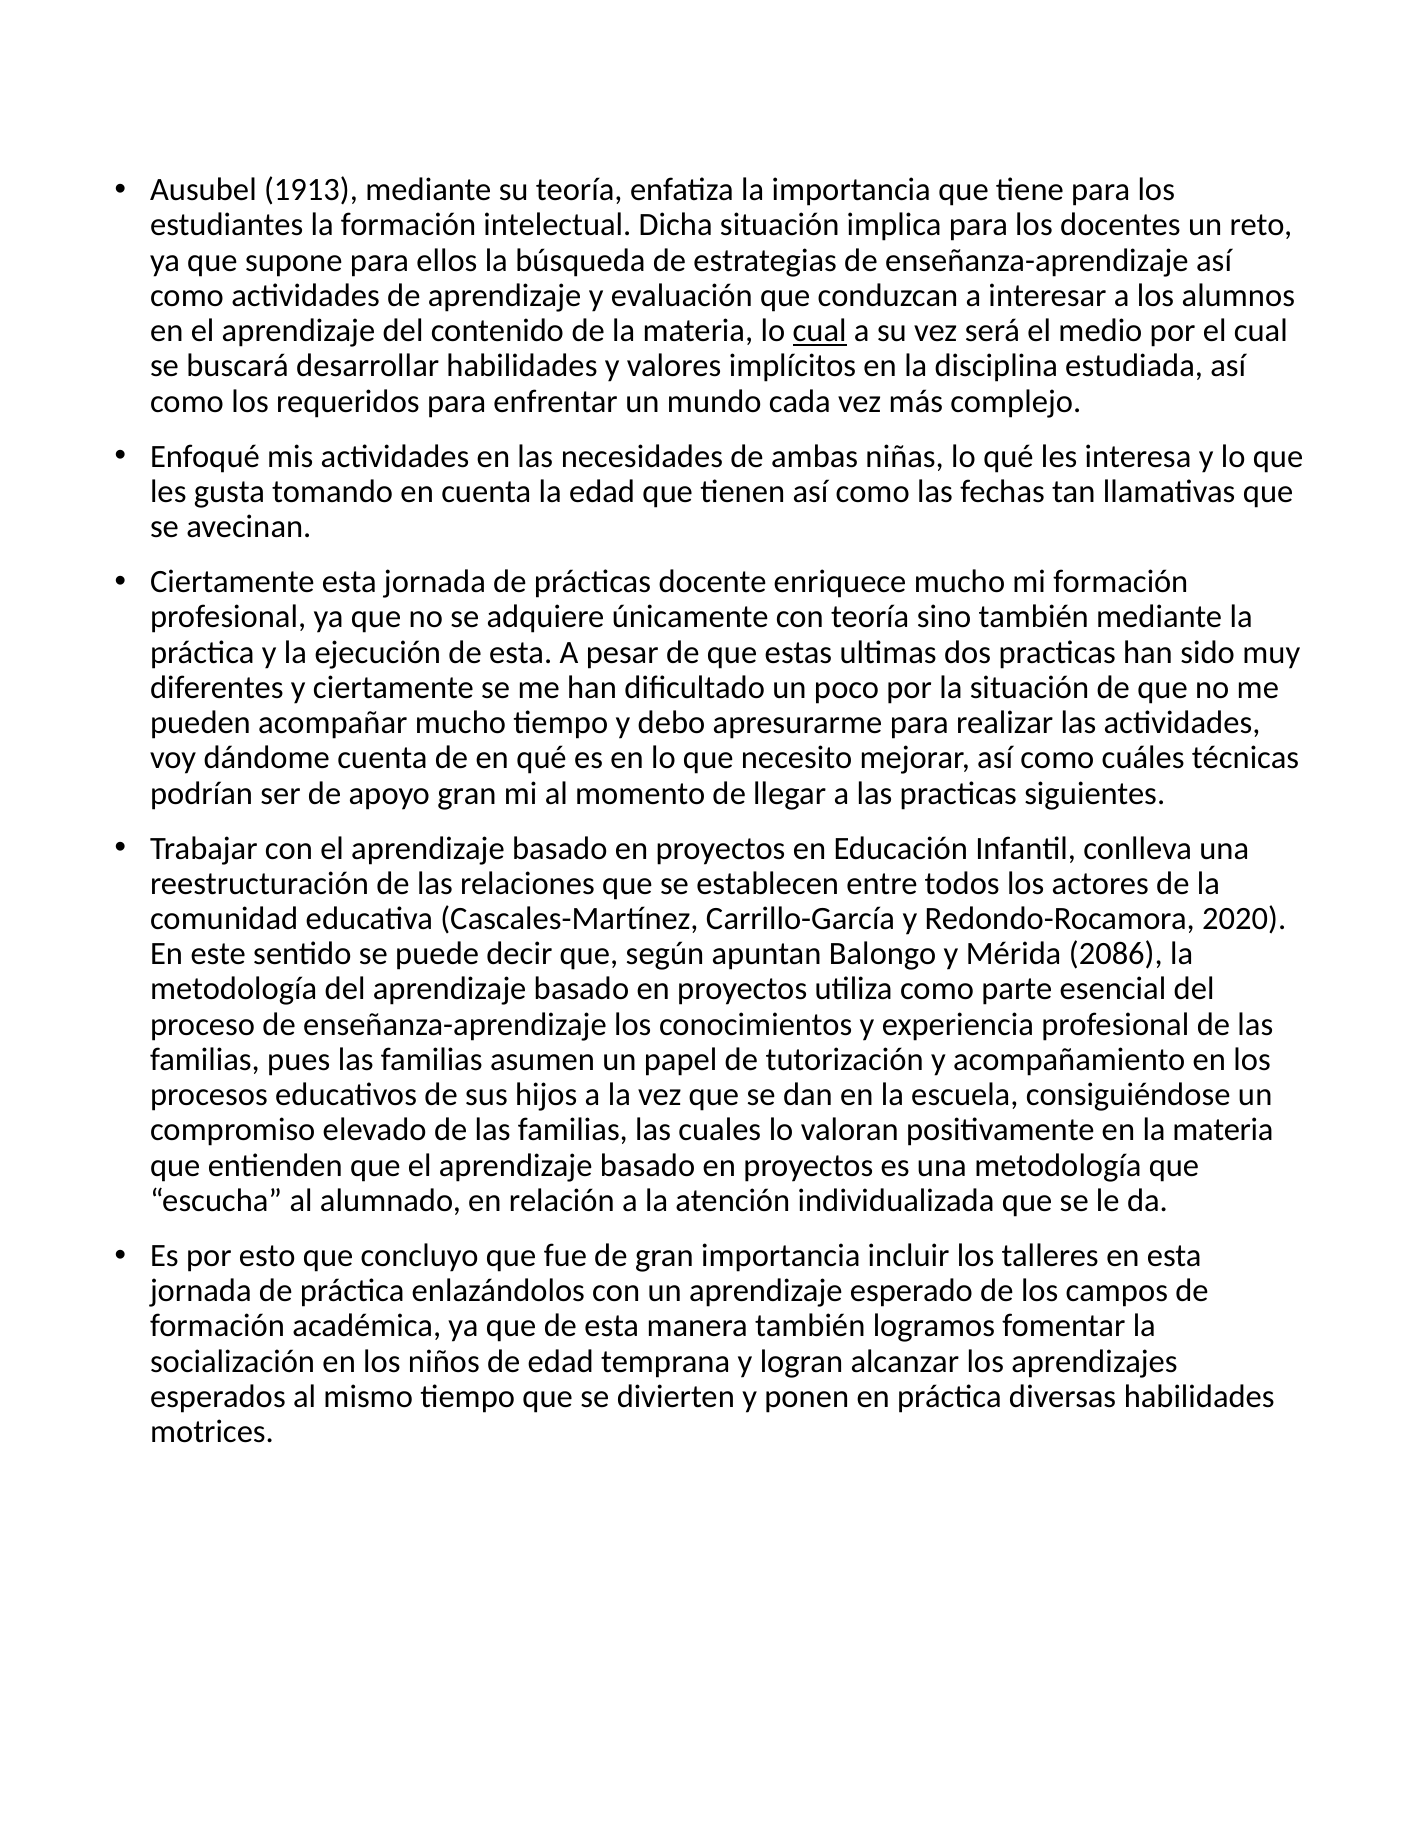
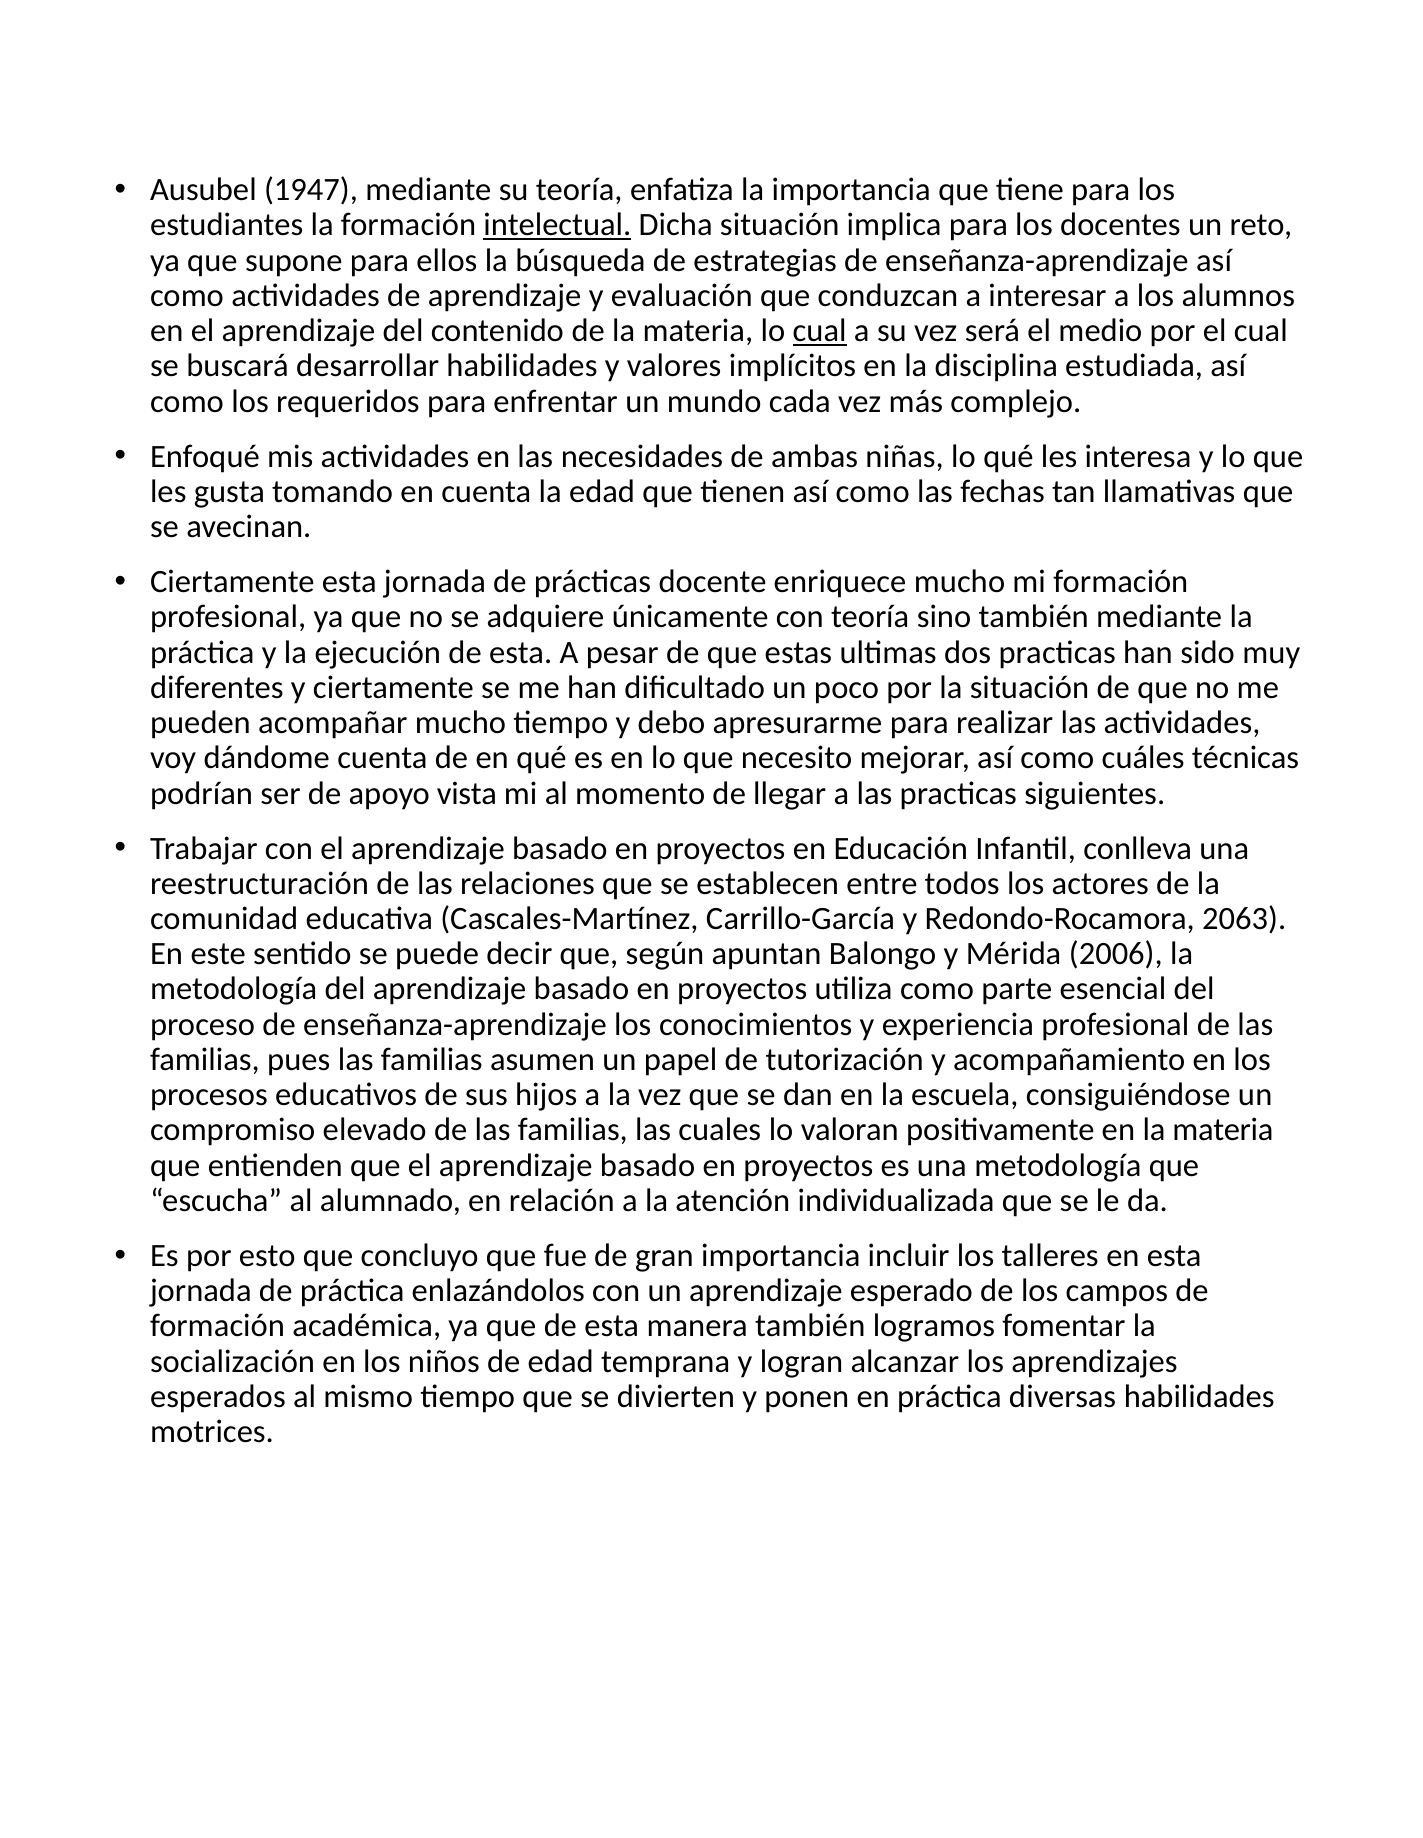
1913: 1913 -> 1947 (311, 190)
intelectual underline: none -> present (557, 225)
apoyo gran: gran -> vista (467, 793)
2020: 2020 -> 2063 (1244, 919)
2086: 2086 -> 2006 (1116, 954)
